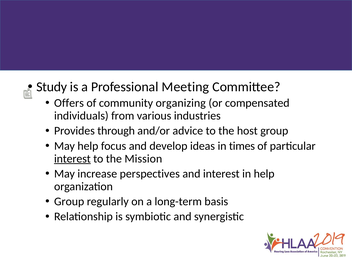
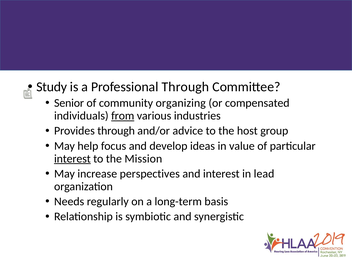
Professional Meeting: Meeting -> Through (185, 87)
Offers: Offers -> Senior (69, 103)
from underline: none -> present (123, 116)
times: times -> value (242, 146)
in help: help -> lead (264, 174)
Group: Group -> Needs (69, 202)
